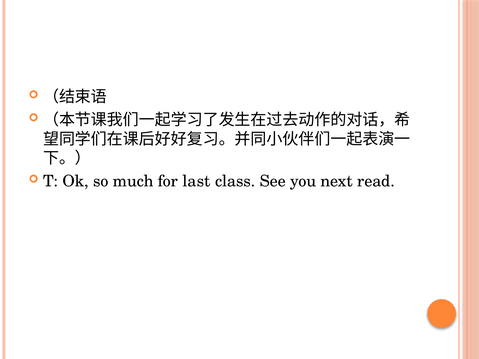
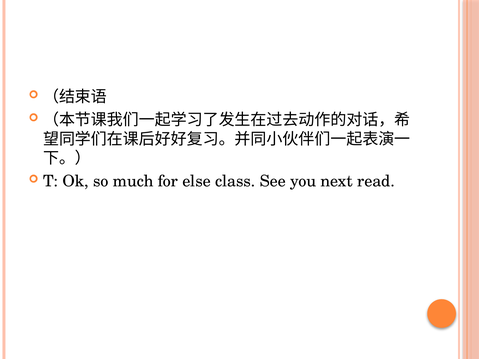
last: last -> else (197, 182)
